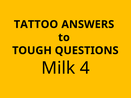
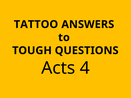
Milk: Milk -> Acts (58, 68)
